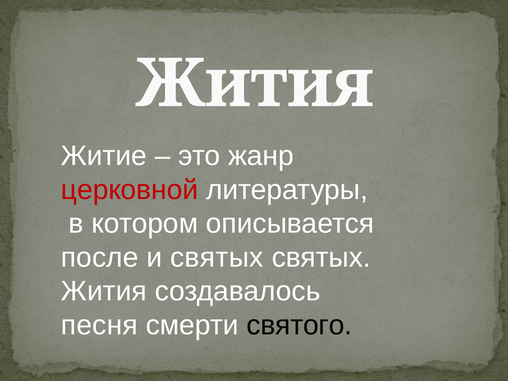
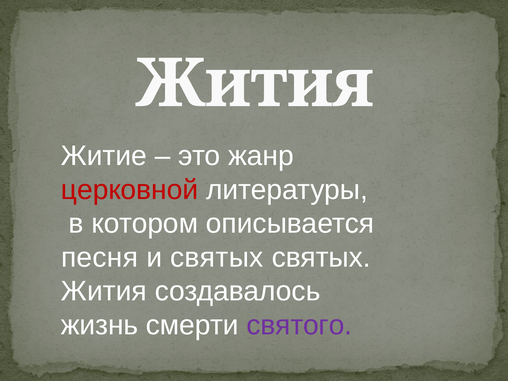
после: после -> песня (100, 257)
песня: песня -> жизнь (100, 325)
святого colour: black -> purple (299, 325)
